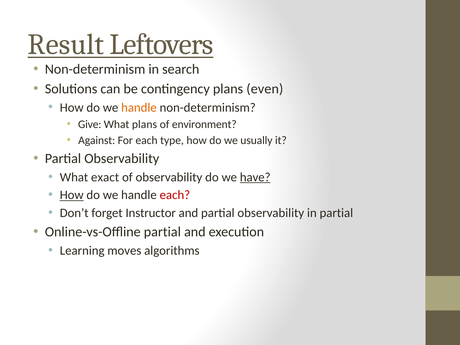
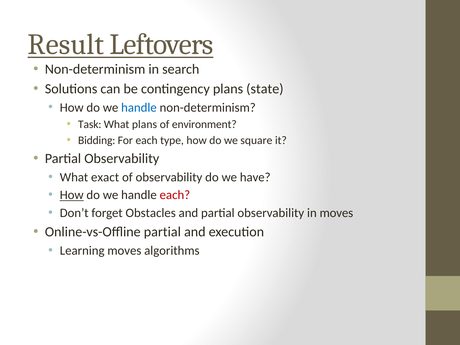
even: even -> state (265, 89)
handle colour: orange -> blue (139, 107)
Give: Give -> Task (90, 124)
Against: Against -> Bidding (97, 140)
usually: usually -> square (256, 140)
have underline: present -> none (255, 177)
Instructor: Instructor -> Obstacles (151, 213)
in partial: partial -> moves (336, 213)
